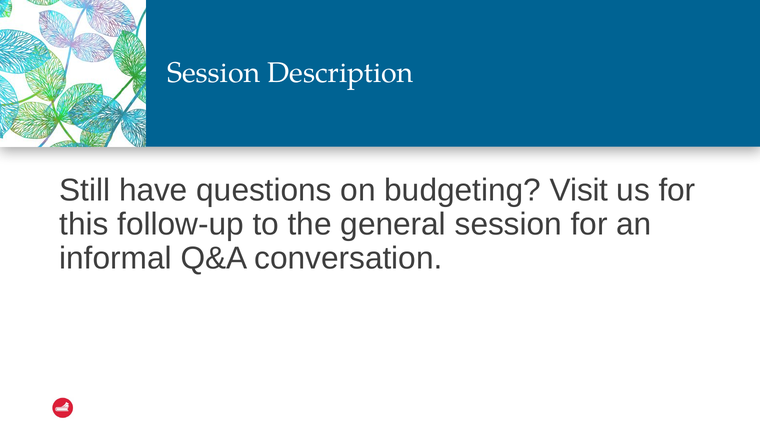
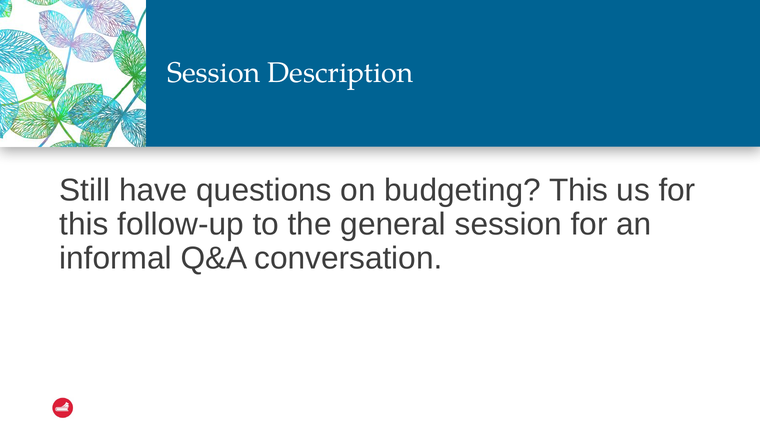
budgeting Visit: Visit -> This (579, 190)
